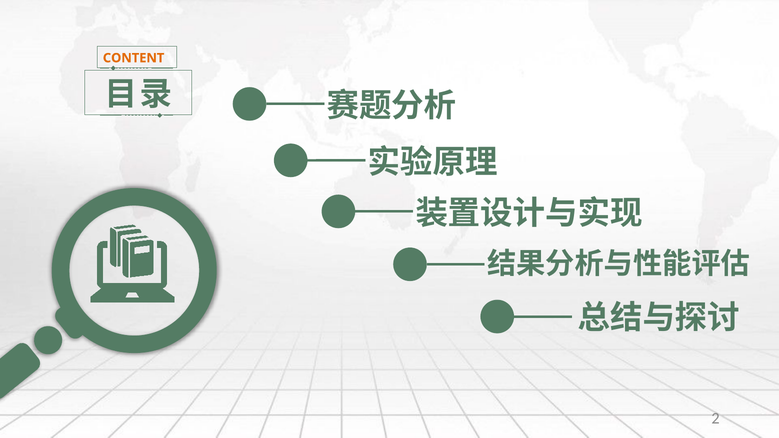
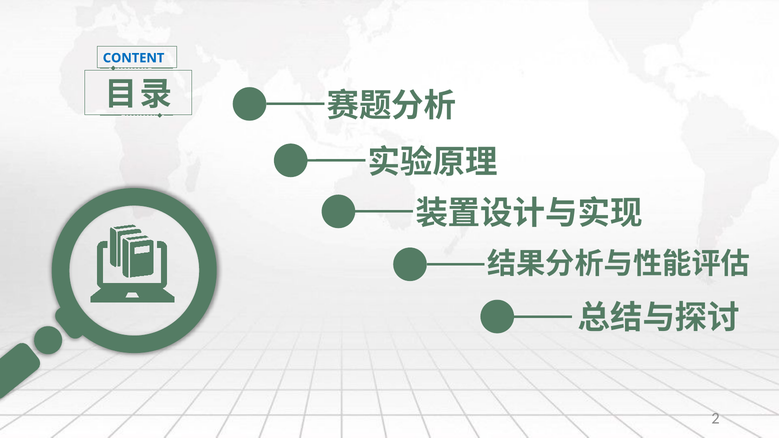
CONTENT colour: orange -> blue (134, 58)
